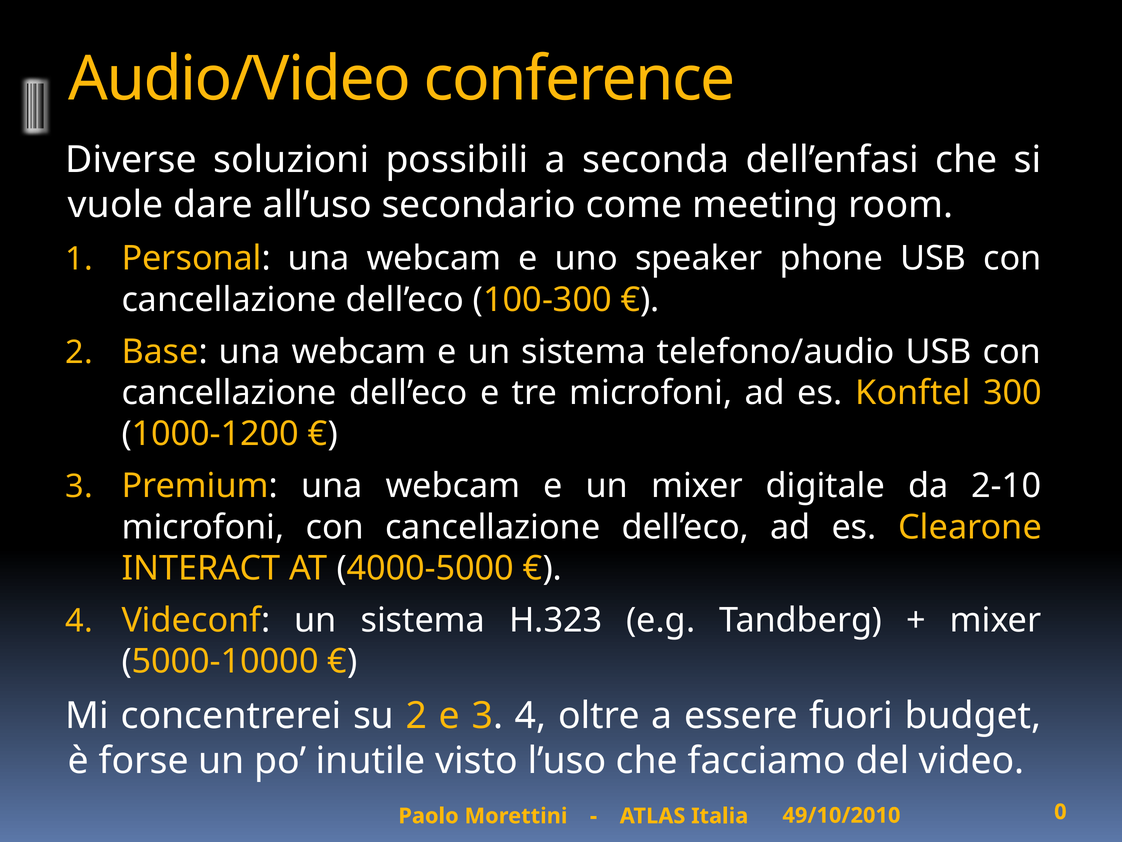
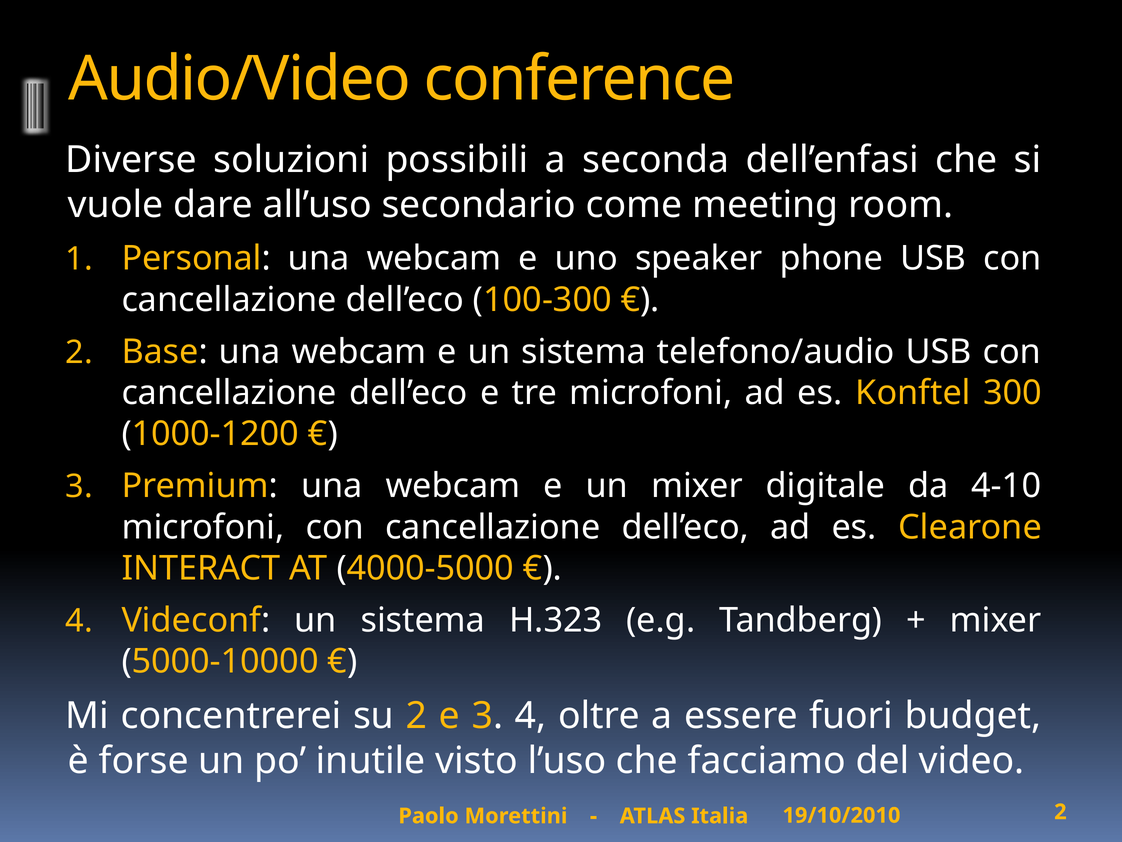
2-10: 2-10 -> 4-10 (1006, 486)
49/10/2010: 49/10/2010 -> 19/10/2010 (841, 815)
Italia 0: 0 -> 2 (1060, 811)
